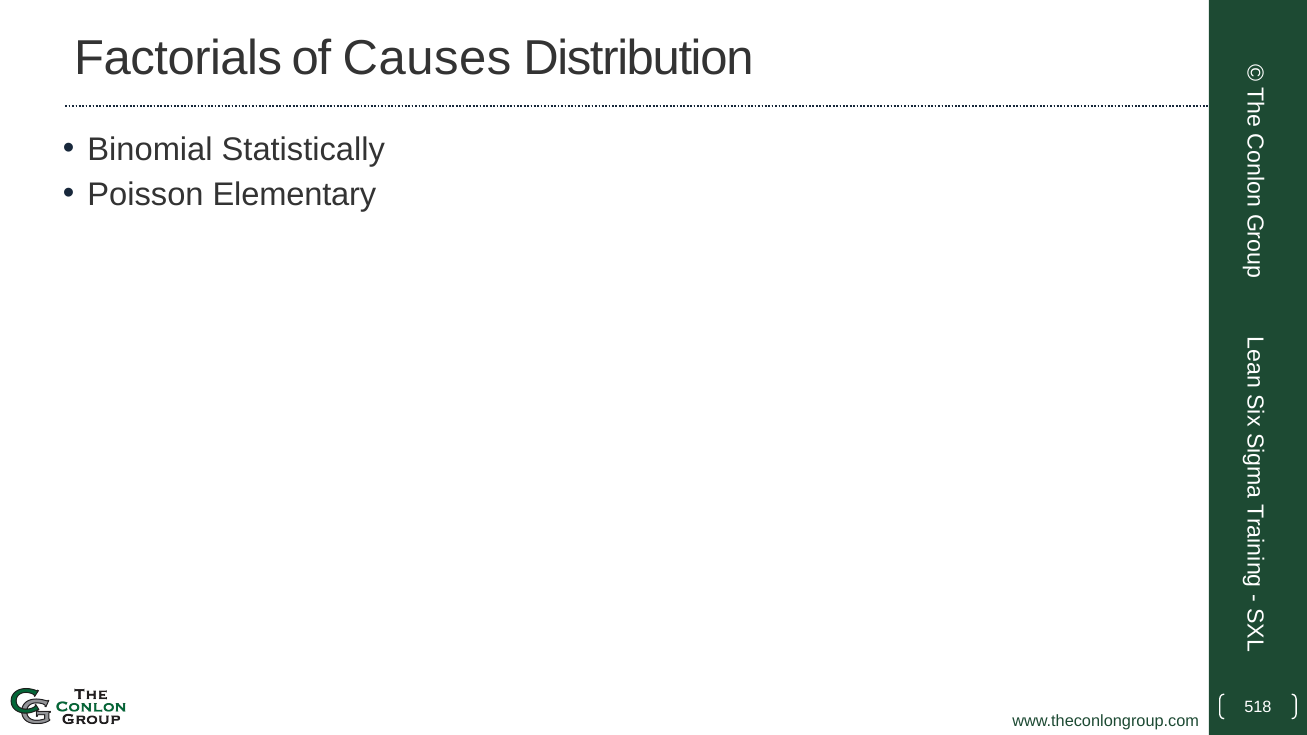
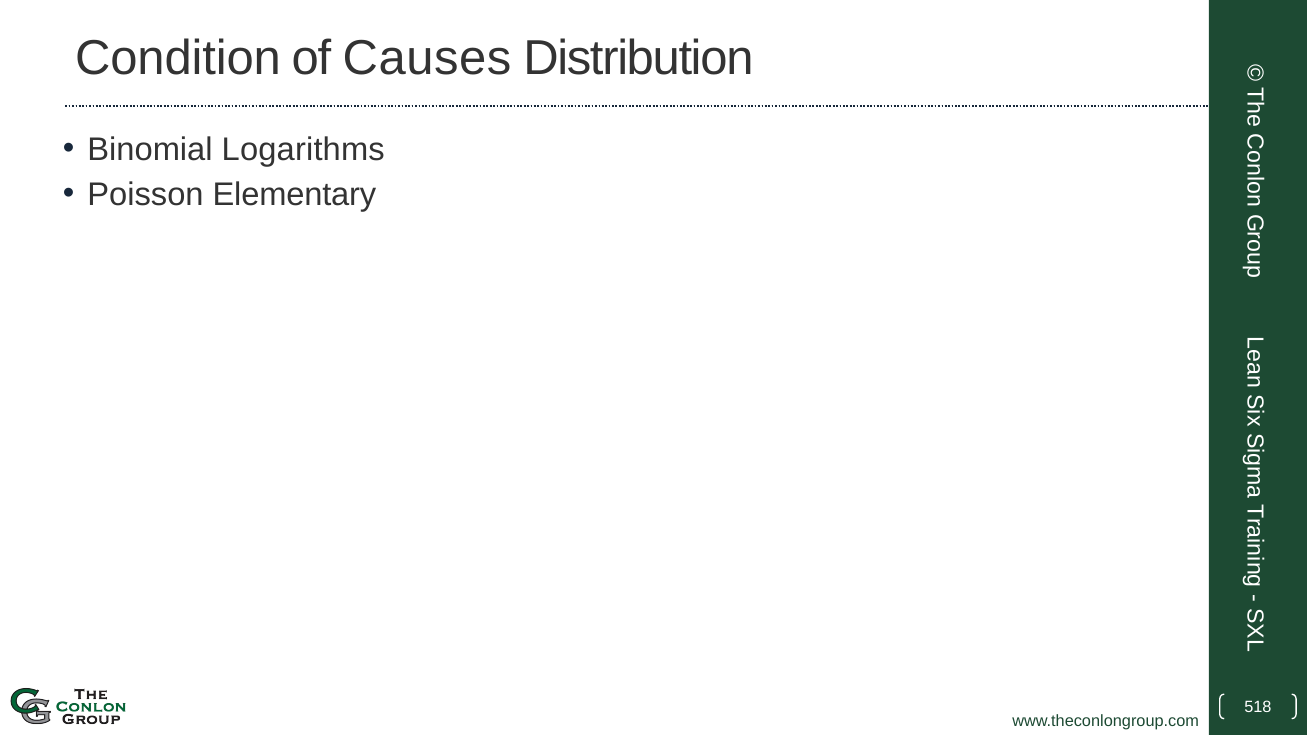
Factorials: Factorials -> Condition (178, 58)
Statistically: Statistically -> Logarithms (303, 149)
